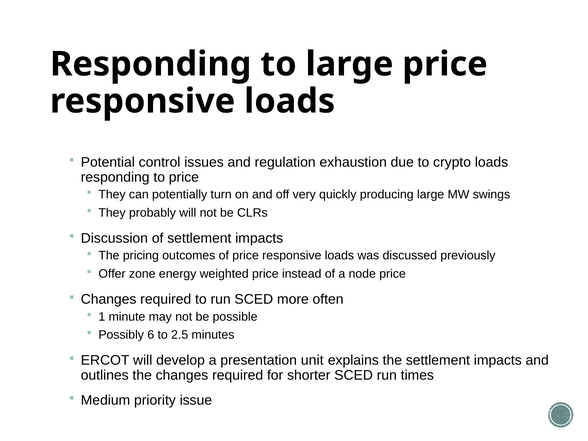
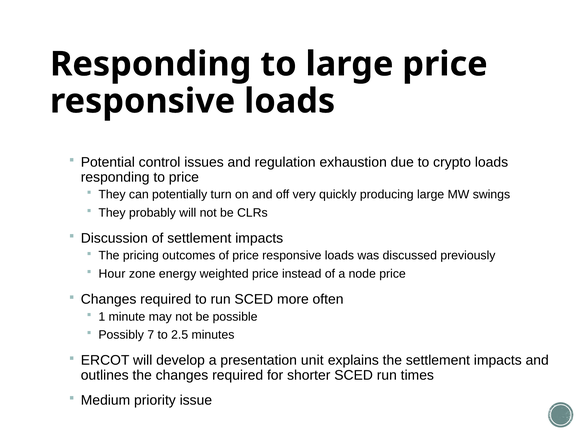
Offer: Offer -> Hour (112, 274)
6: 6 -> 7 (151, 335)
